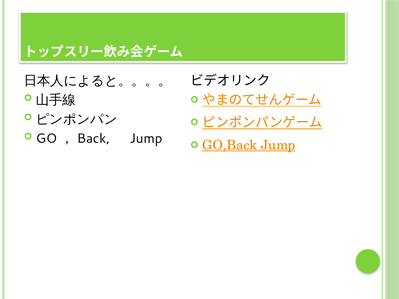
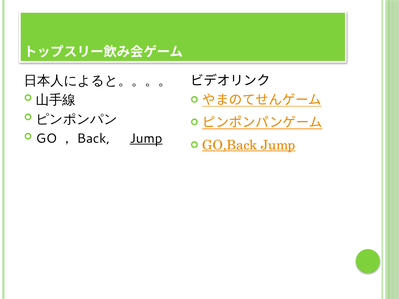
Jump underline: none -> present (146, 139)
